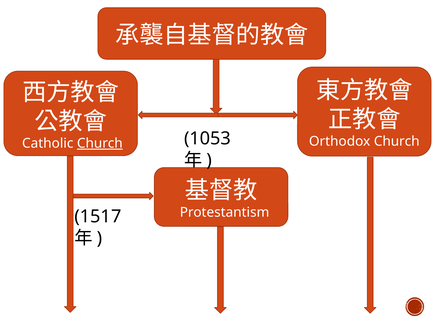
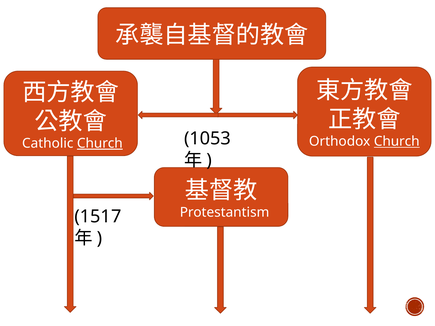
Church underline: none -> present (397, 142)
